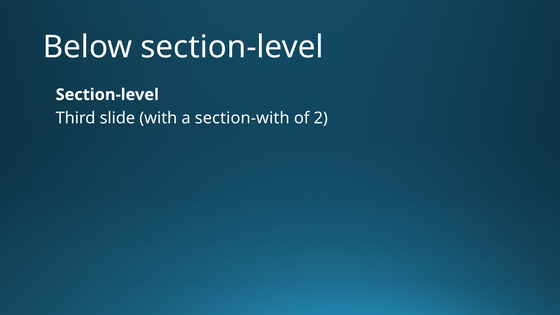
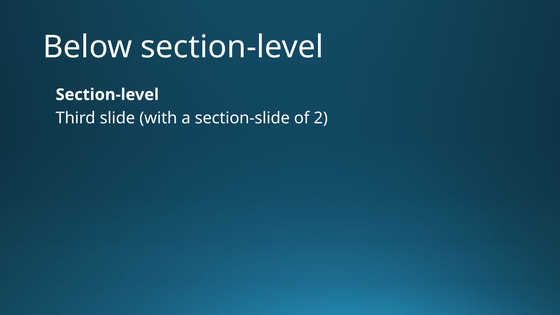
section-with: section-with -> section-slide (242, 118)
